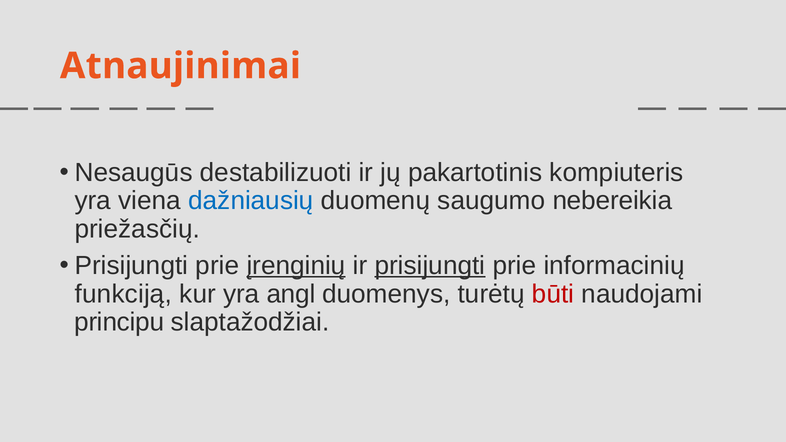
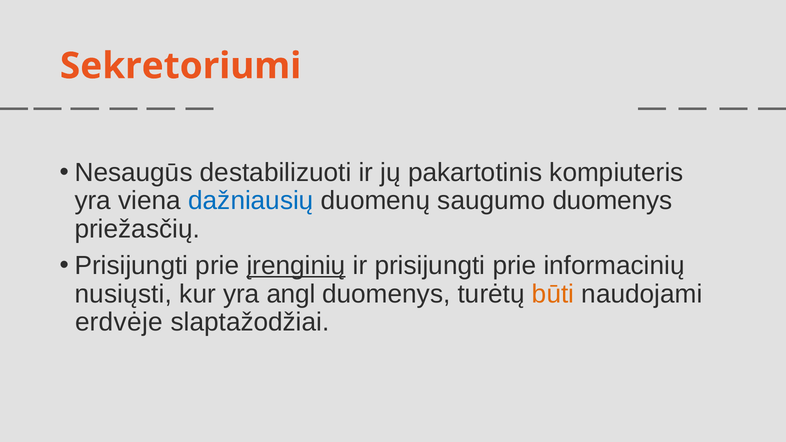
Atnaujinimai: Atnaujinimai -> Sekretoriumi (181, 66)
saugumo nebereikia: nebereikia -> duomenys (612, 201)
prisijungti underline: present -> none (430, 266)
funkciją: funkciją -> nusiųsti (123, 294)
būti colour: red -> orange (553, 294)
principu: principu -> erdvėje (119, 322)
